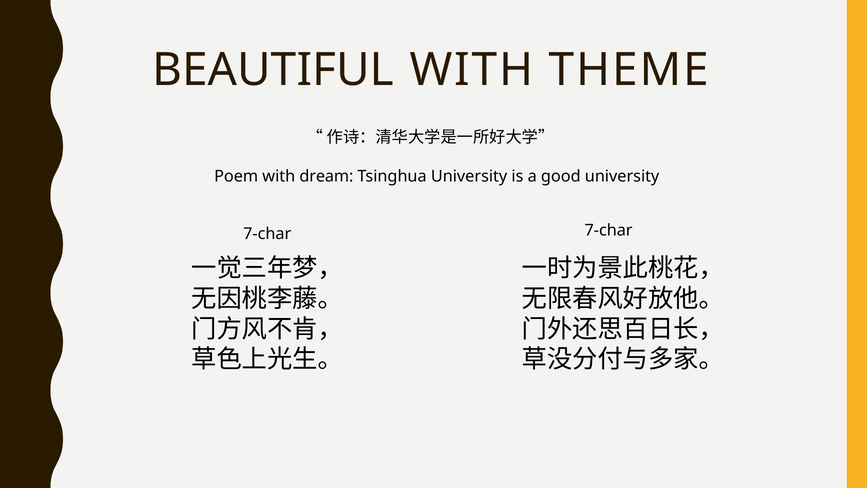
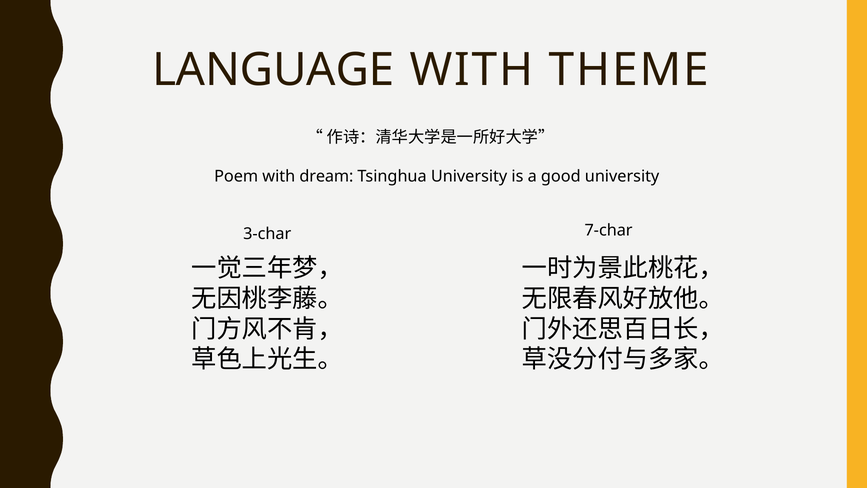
BEAUTIFUL: BEAUTIFUL -> LANGUAGE (273, 70)
7-char: 7-char -> 3-char (267, 234)
